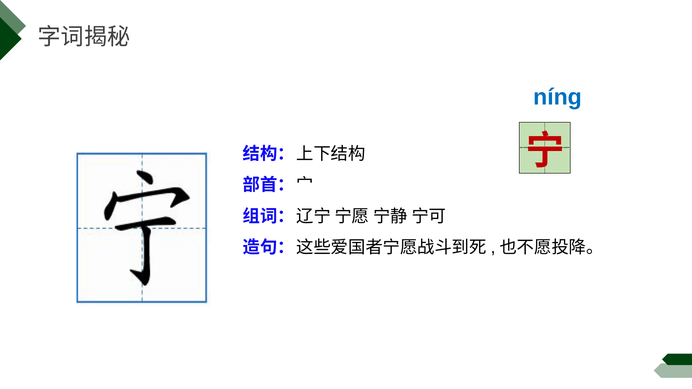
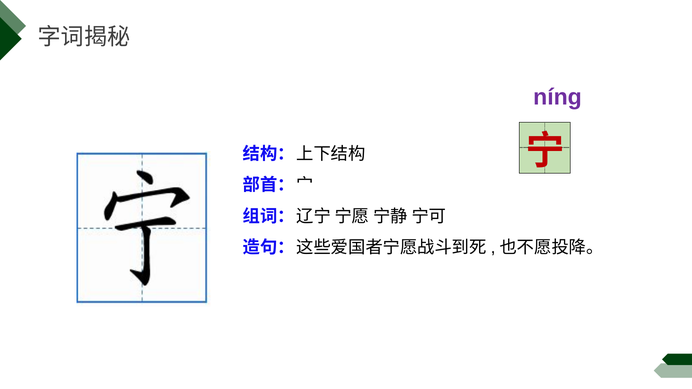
níng colour: blue -> purple (557, 97)
